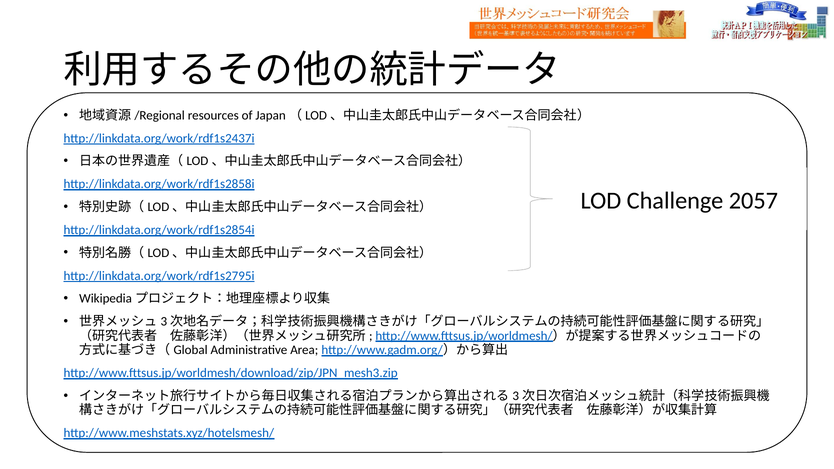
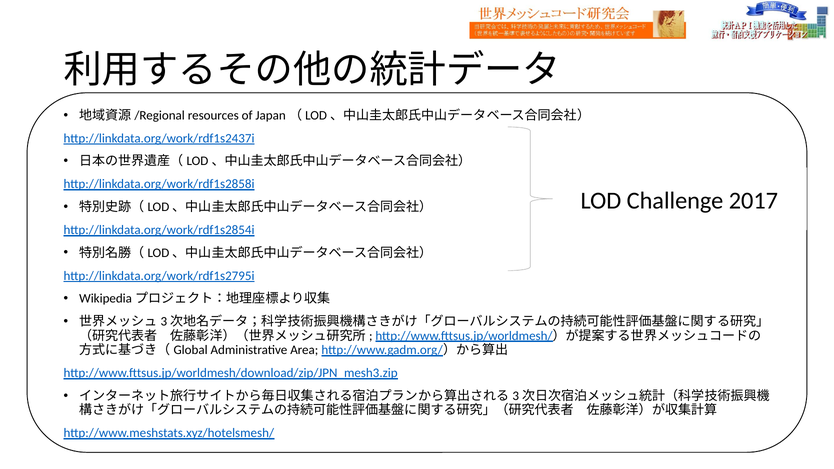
2057: 2057 -> 2017 (753, 201)
